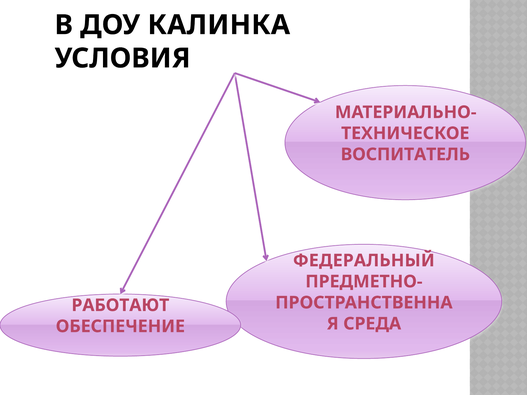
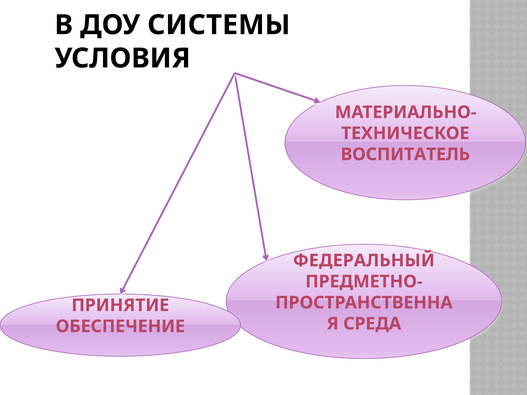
КАЛИНКА: КАЛИНКА -> СИСТЕМЫ (219, 25)
РАБОТАЮТ: РАБОТАЮТ -> ПРИНЯТИЕ (120, 305)
